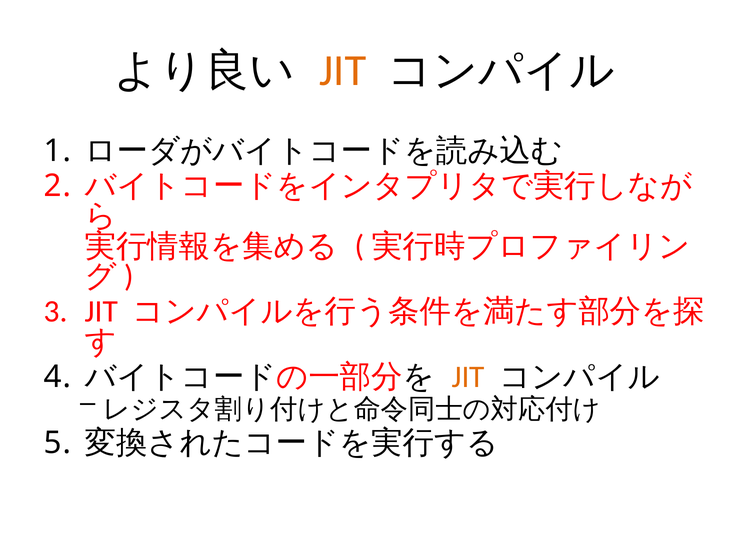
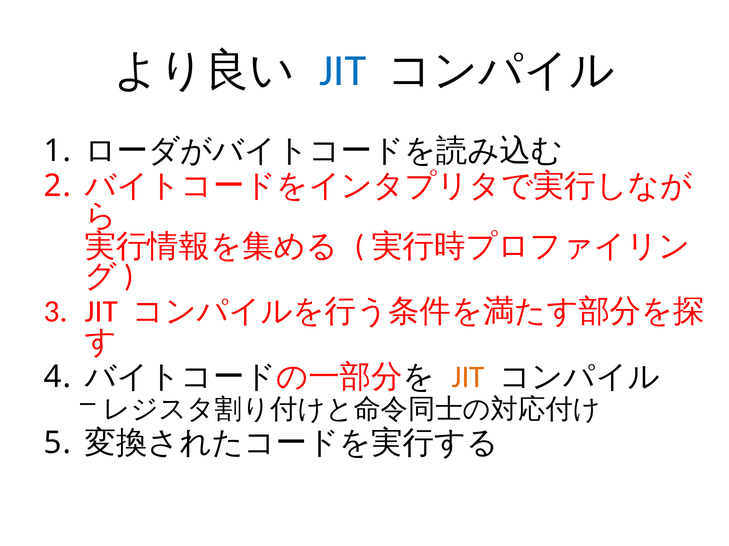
JIT colour: orange -> blue (343, 71)
